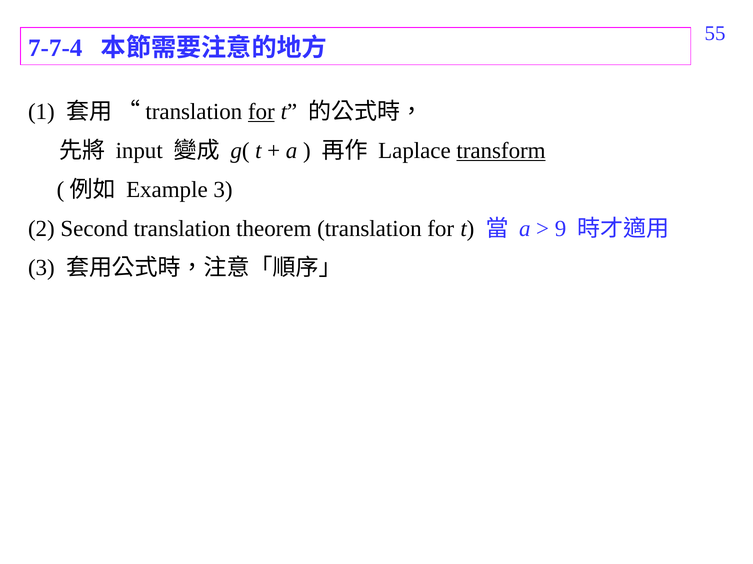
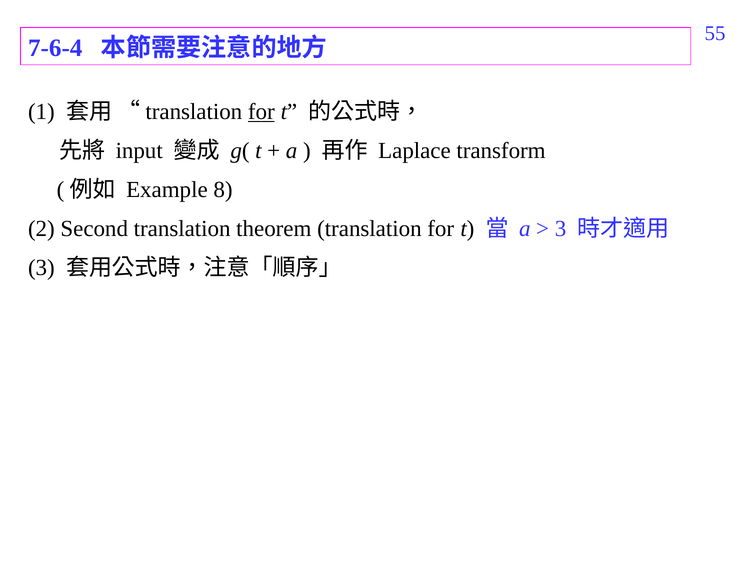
7-7-4: 7-7-4 -> 7-6-4 (55, 48)
transform underline: present -> none (501, 151)
Example 3: 3 -> 8 (223, 190)
9: 9 -> 3 (561, 229)
